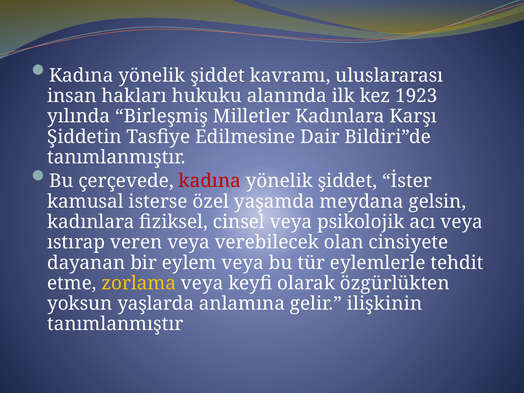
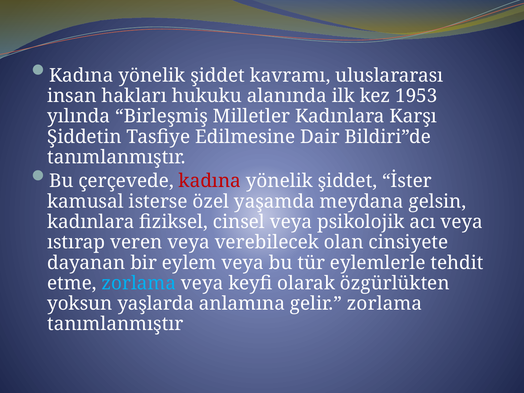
1923: 1923 -> 1953 (416, 96)
zorlama colour: yellow -> light blue (139, 283)
gelir ilişkinin: ilişkinin -> zorlama (385, 304)
